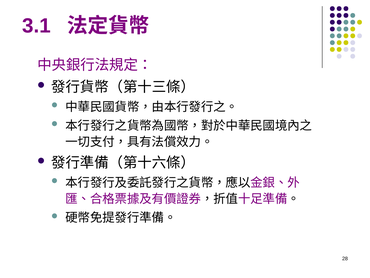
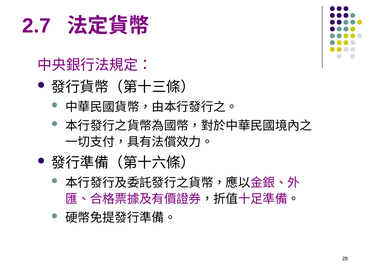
3.1: 3.1 -> 2.7 (36, 26)
